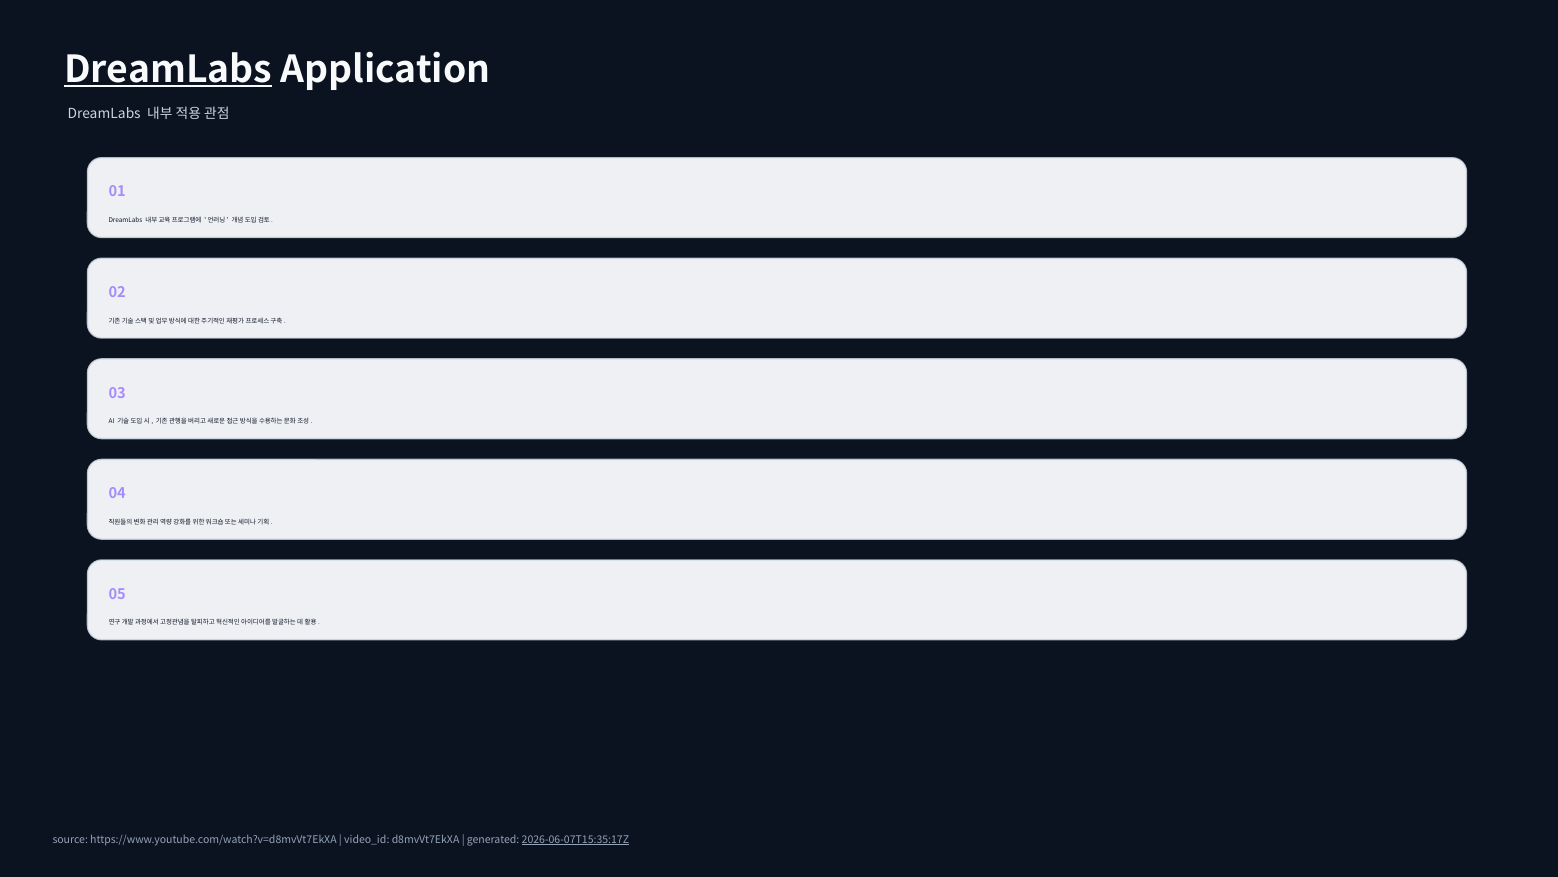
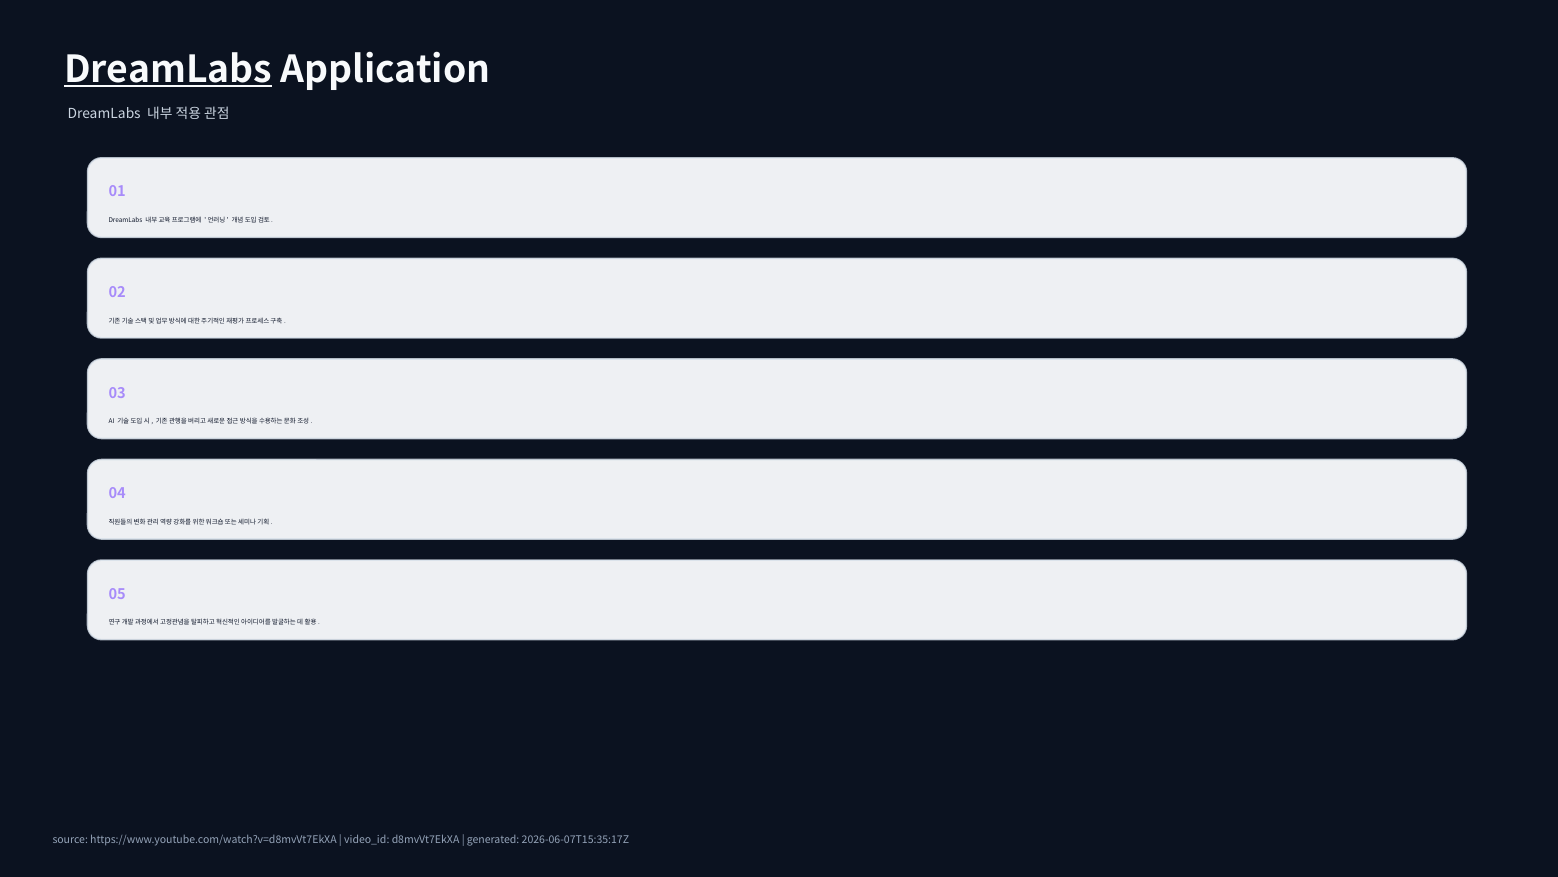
2026-06-07T15:35:17Z underline: present -> none (575, 839)
